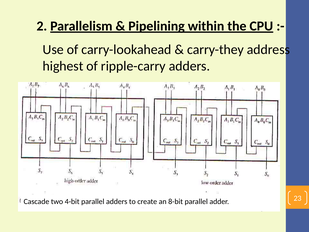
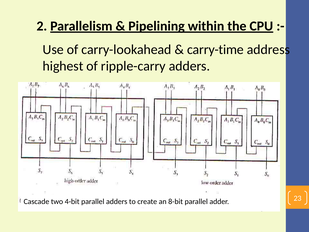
carry-they: carry-they -> carry-time (215, 50)
